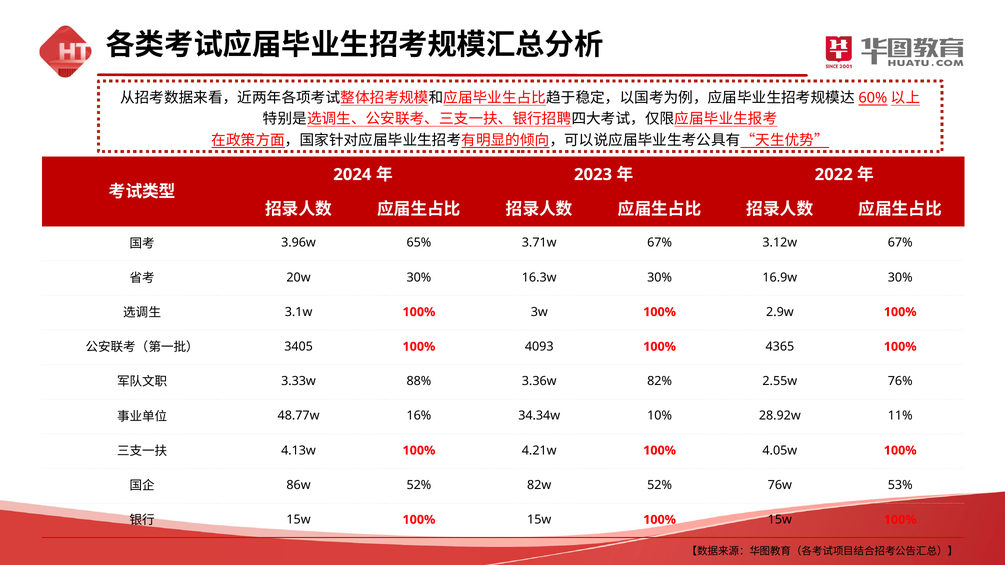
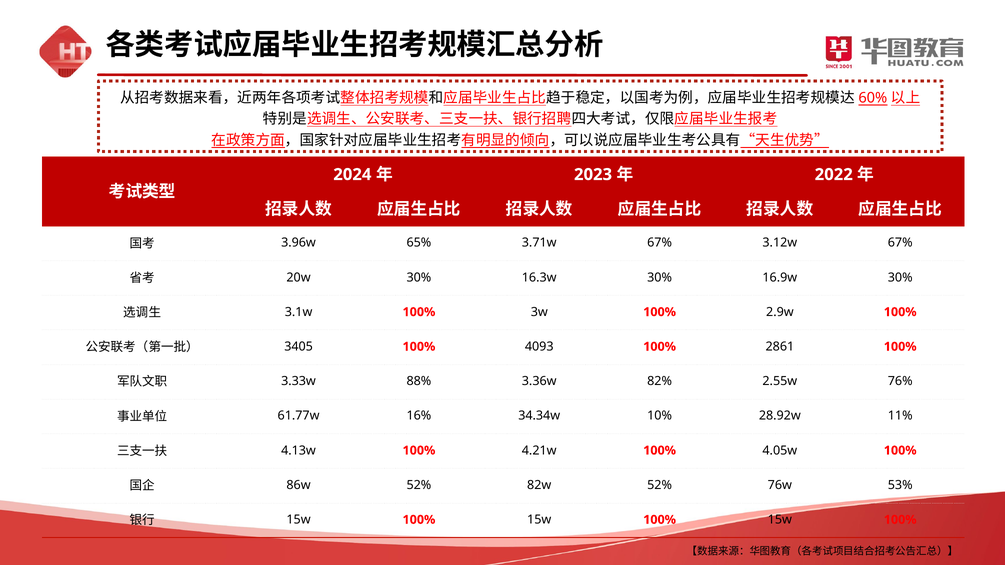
4365: 4365 -> 2861 (780, 347)
48.77w: 48.77w -> 61.77w (299, 416)
